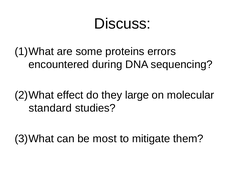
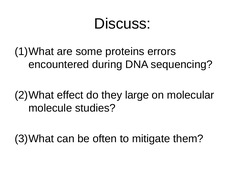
standard: standard -> molecule (50, 108)
most: most -> often (105, 139)
